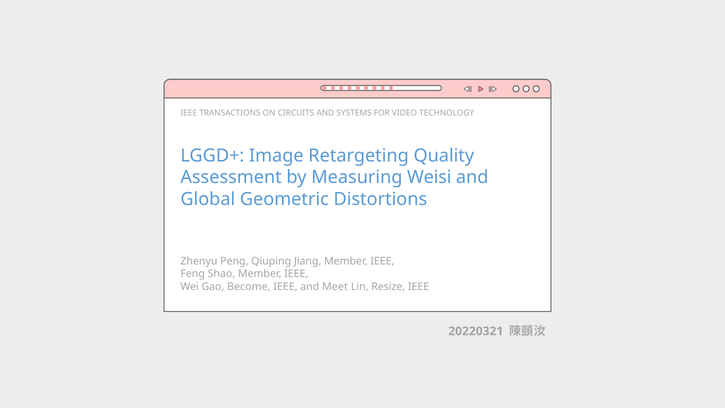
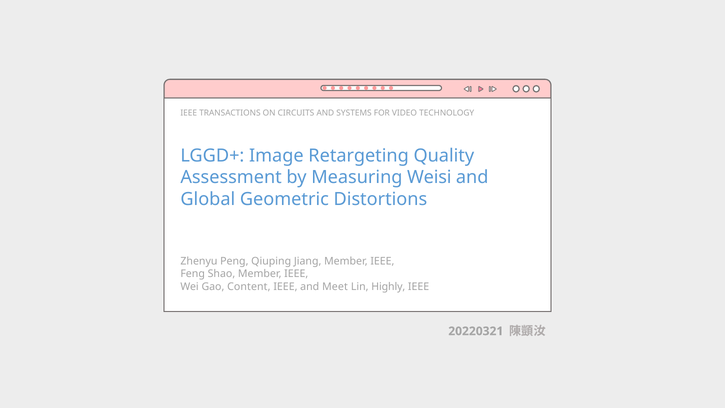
Become: Become -> Content (249, 287)
Resize: Resize -> Highly (388, 287)
